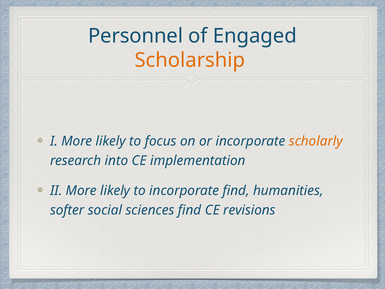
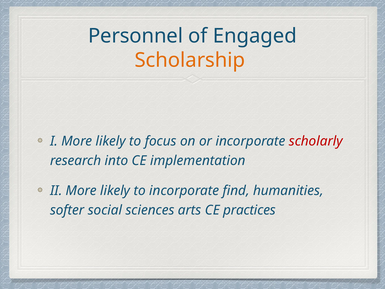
scholarly colour: orange -> red (316, 141)
sciences find: find -> arts (190, 210)
revisions: revisions -> practices (249, 210)
